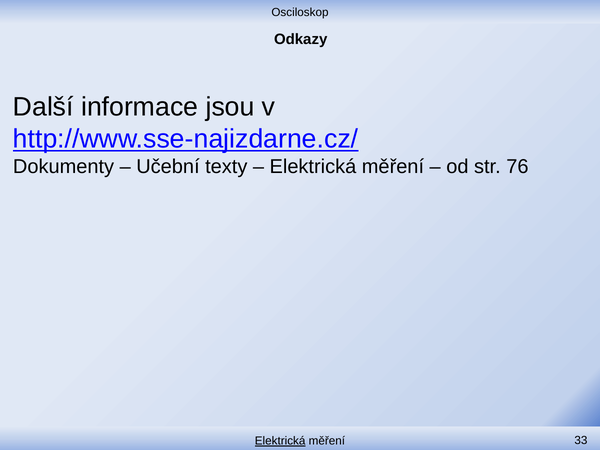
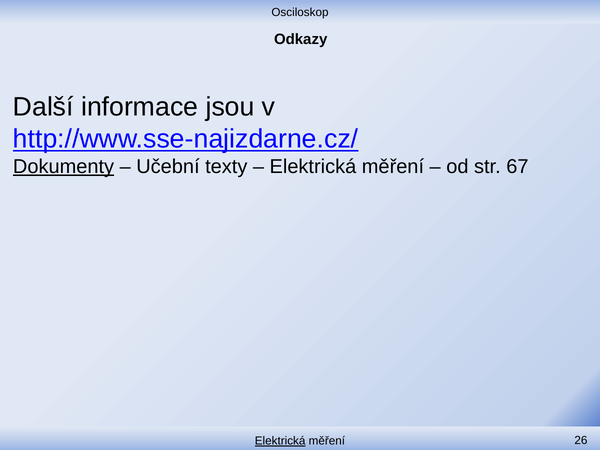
Dokumenty underline: none -> present (64, 167)
76: 76 -> 67 (517, 167)
33: 33 -> 26 (581, 440)
